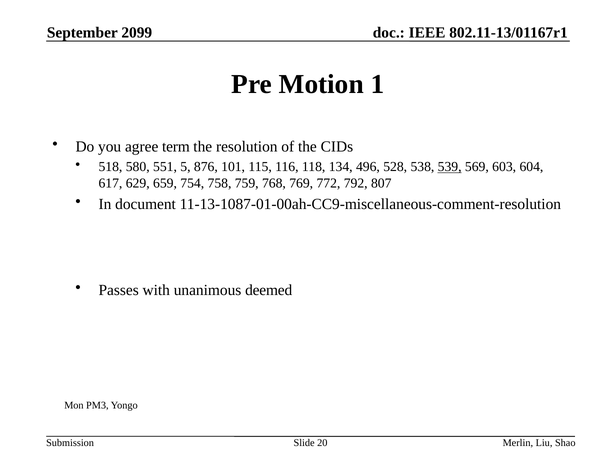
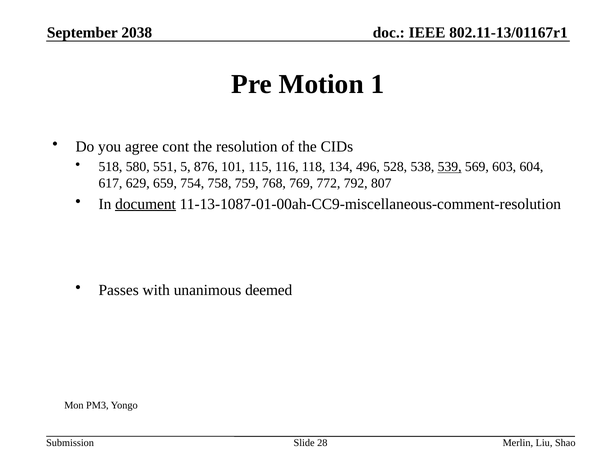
2099: 2099 -> 2038 (137, 33)
term: term -> cont (176, 147)
document underline: none -> present (146, 204)
20: 20 -> 28 (322, 443)
